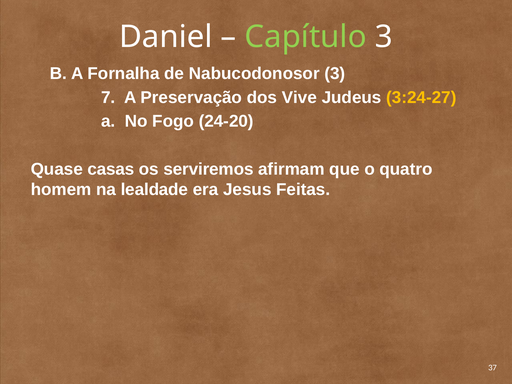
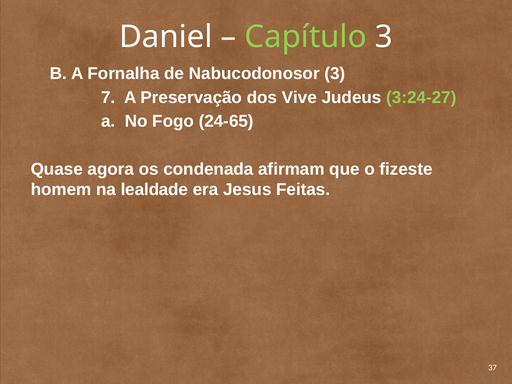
3:24-27 colour: yellow -> light green (421, 97)
24-20: 24-20 -> 24-65 (226, 121)
casas: casas -> agora (111, 169)
serviremos: serviremos -> condenada (208, 169)
quatro: quatro -> fizeste (406, 169)
